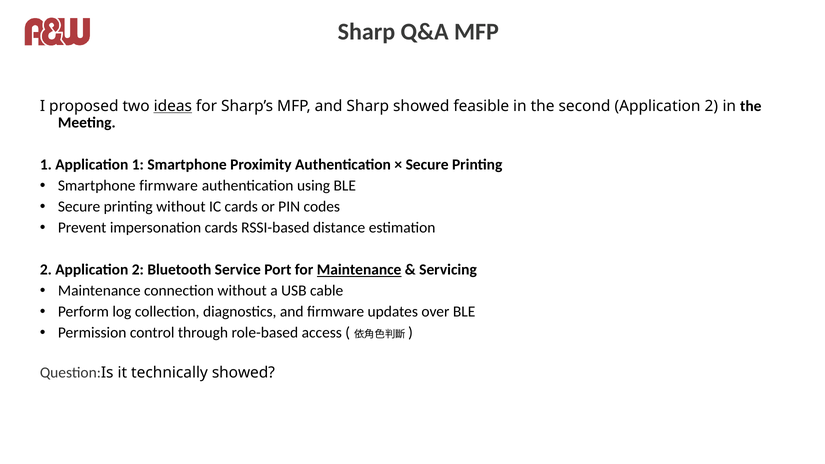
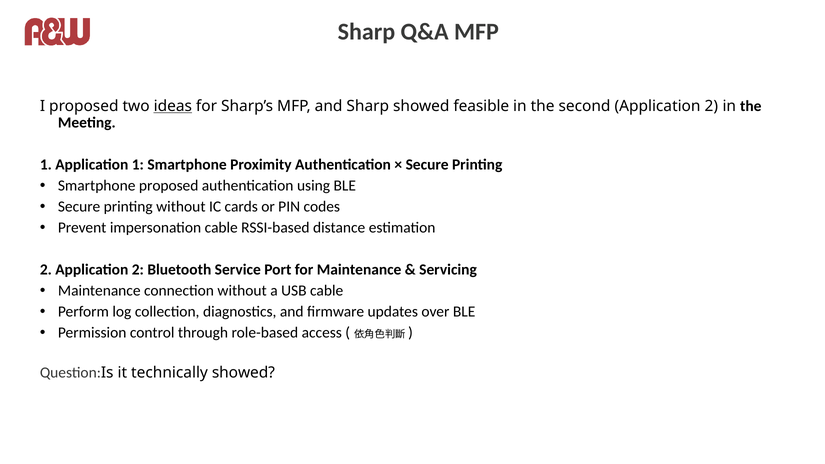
Smartphone firmware: firmware -> proposed (169, 186)
impersonation cards: cards -> cable (221, 228)
Maintenance underline: present -> none (359, 270)
